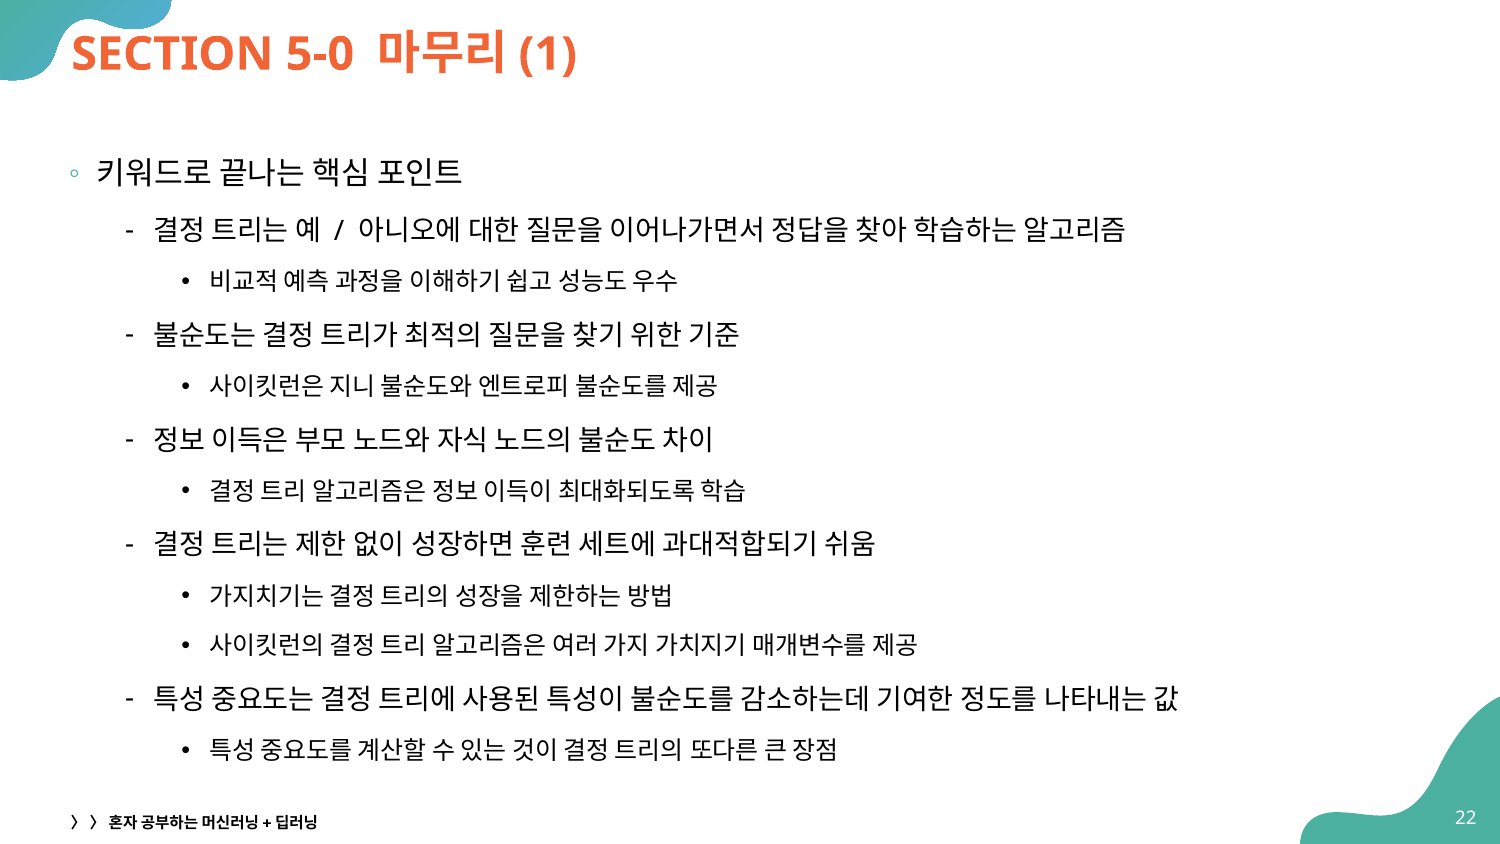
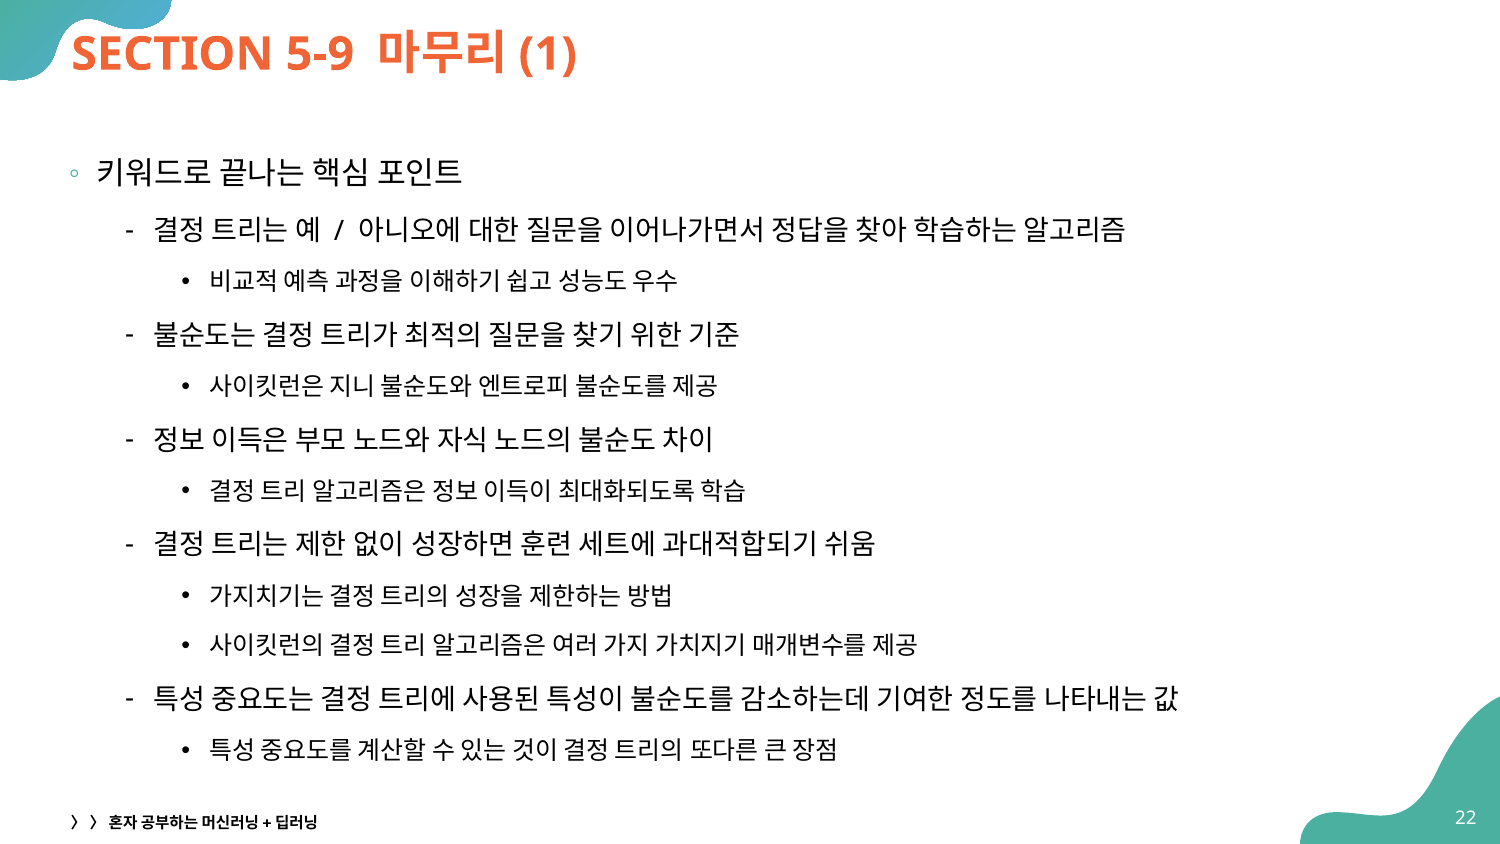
5-0: 5-0 -> 5-9 (320, 54)
